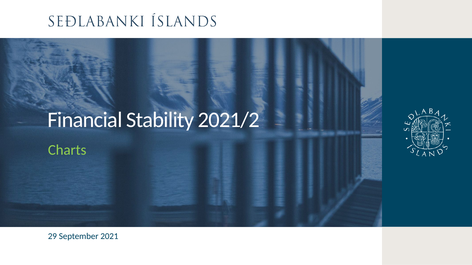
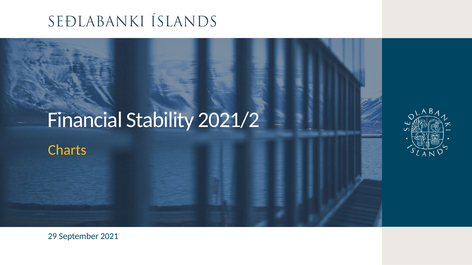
Charts colour: light green -> yellow (67, 150)
